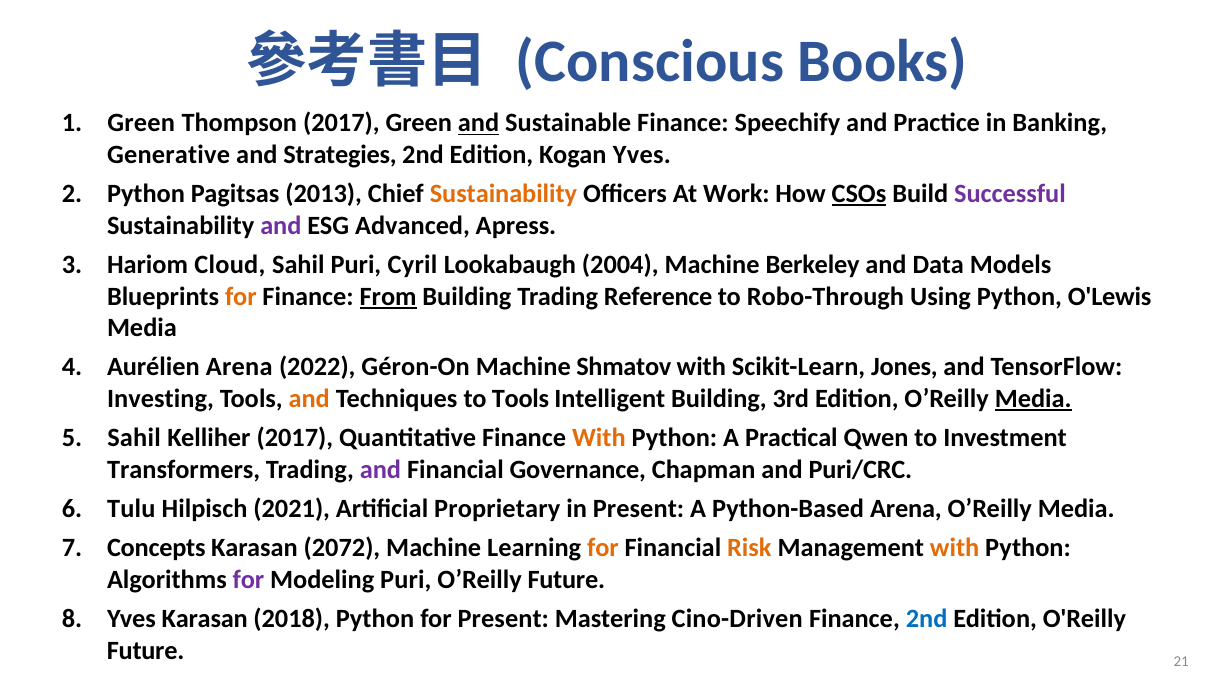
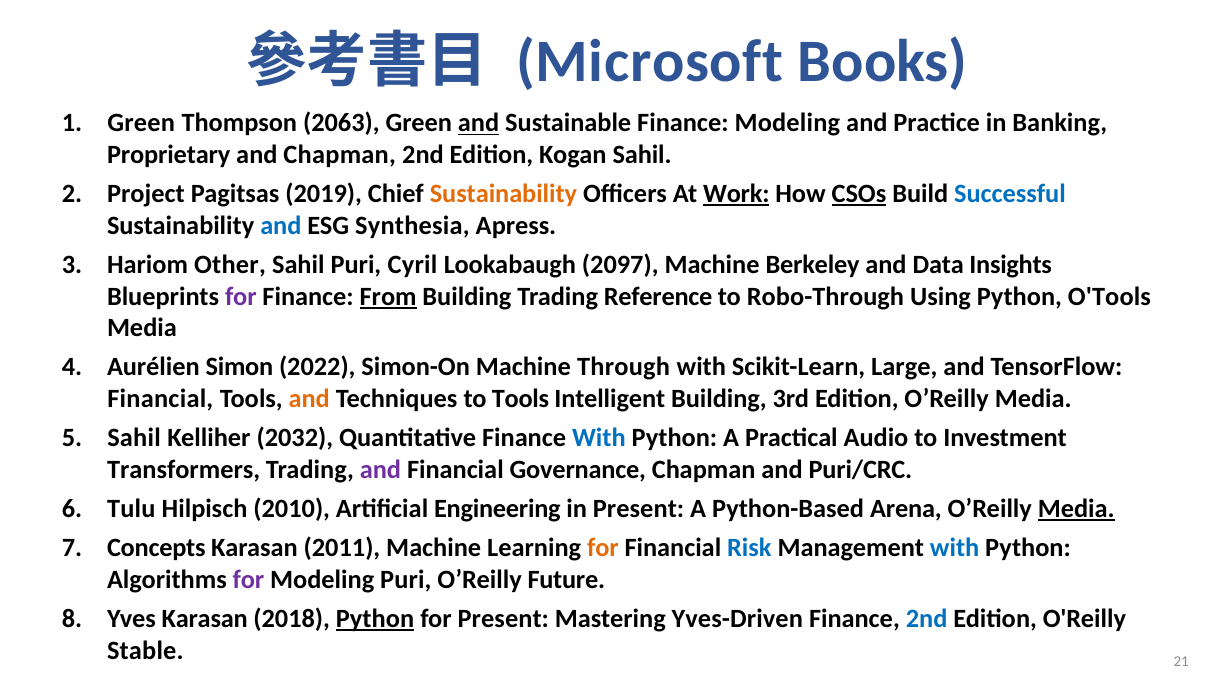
Conscious: Conscious -> Microsoft (650, 61)
Thompson 2017: 2017 -> 2063 (341, 123)
Finance Speechify: Speechify -> Modeling (787, 123)
Generative: Generative -> Proprietary (169, 155)
and Strategies: Strategies -> Chapman (340, 155)
Kogan Yves: Yves -> Sahil (642, 155)
Python: Python -> Project (146, 194)
2013: 2013 -> 2019 (324, 194)
Work underline: none -> present (736, 194)
Successful colour: purple -> blue (1010, 194)
and colour: purple -> blue (281, 225)
Advanced: Advanced -> Synthesia (412, 225)
Cloud: Cloud -> Other (230, 265)
2004: 2004 -> 2097 (620, 265)
Models: Models -> Insights (1011, 265)
for colour: orange -> purple (241, 296)
O'Lewis: O'Lewis -> O'Tools (1109, 296)
Aurélien Arena: Arena -> Simon (239, 367)
Géron-On: Géron-On -> Simon-On (416, 367)
Shmatov: Shmatov -> Through (624, 367)
Jones: Jones -> Large (904, 367)
Investing: Investing -> Financial (160, 399)
Media underline: present -> none (1033, 399)
Kelliher 2017: 2017 -> 2032 (295, 438)
With colour: orange -> blue (599, 438)
Qwen: Qwen -> Audio (876, 438)
2021: 2021 -> 2010 (292, 509)
Proprietary: Proprietary -> Engineering (497, 509)
Media underline: none -> present (1076, 509)
2072: 2072 -> 2011 (342, 548)
Risk colour: orange -> blue (749, 548)
with colour: orange -> blue (955, 548)
Python underline: none -> present (375, 619)
Cino-Driven: Cino-Driven -> Yves-Driven (737, 619)
Future: Future -> Stable (145, 650)
